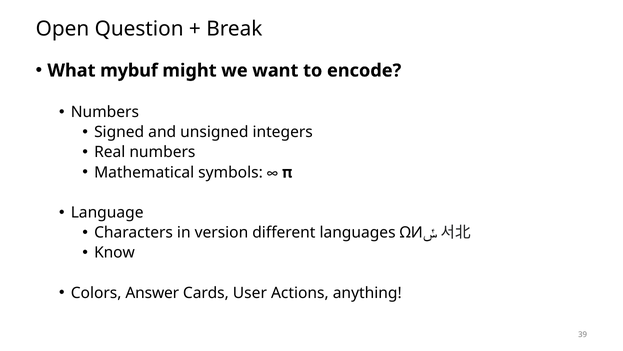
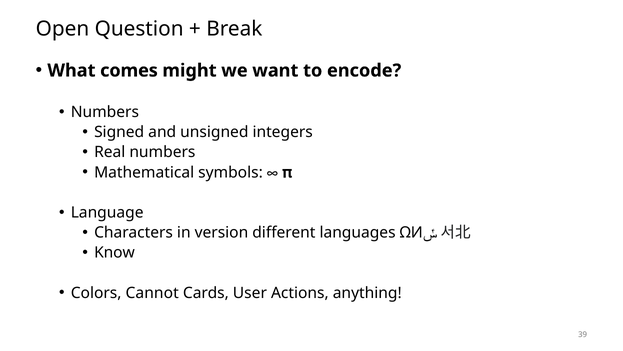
mybuf: mybuf -> comes (129, 70)
Answer: Answer -> Cannot (152, 292)
